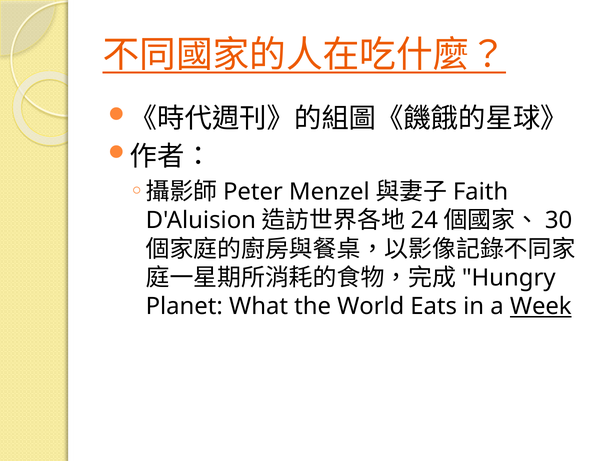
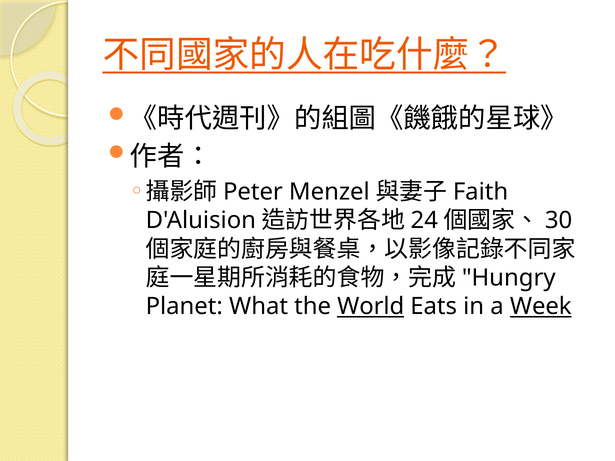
World underline: none -> present (371, 307)
